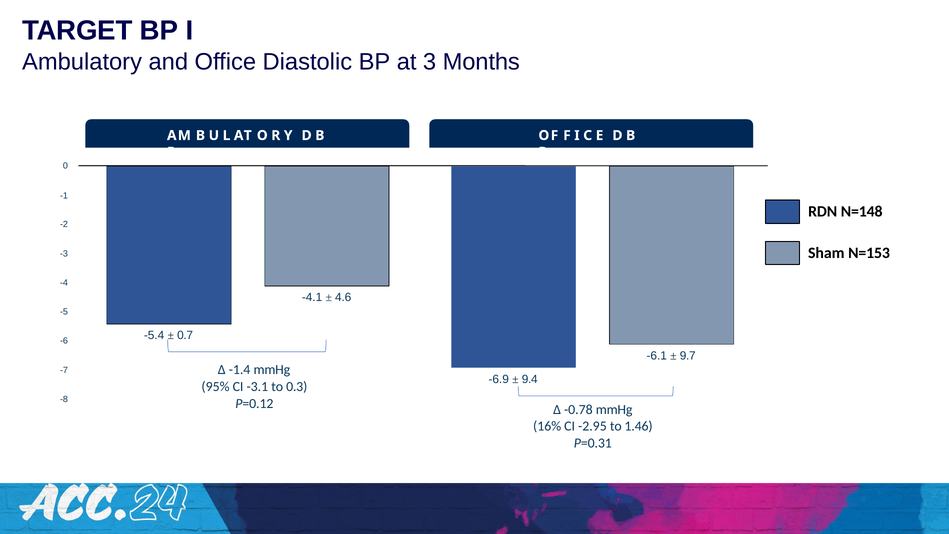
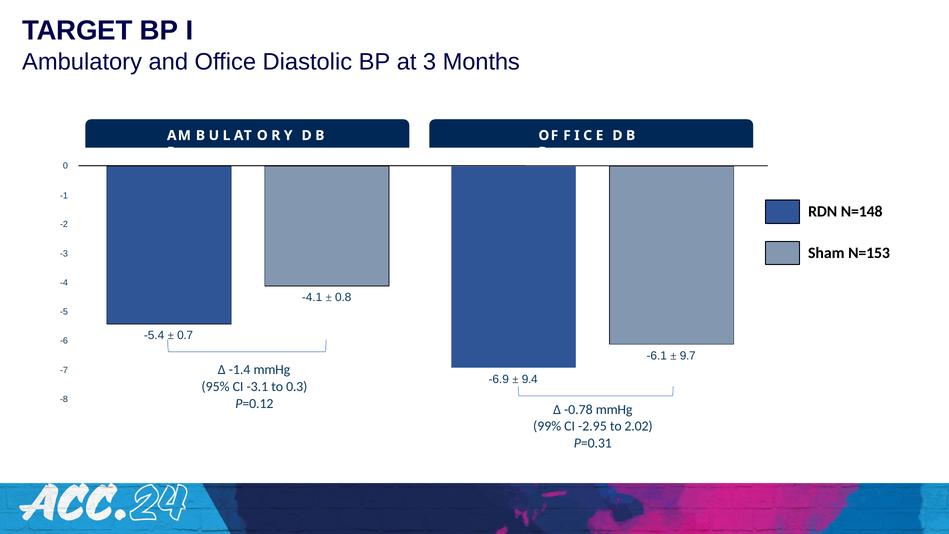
4.6: 4.6 -> 0.8 (343, 297)
16%: 16% -> 99% (547, 426)
1.46: 1.46 -> 2.02 (639, 426)
